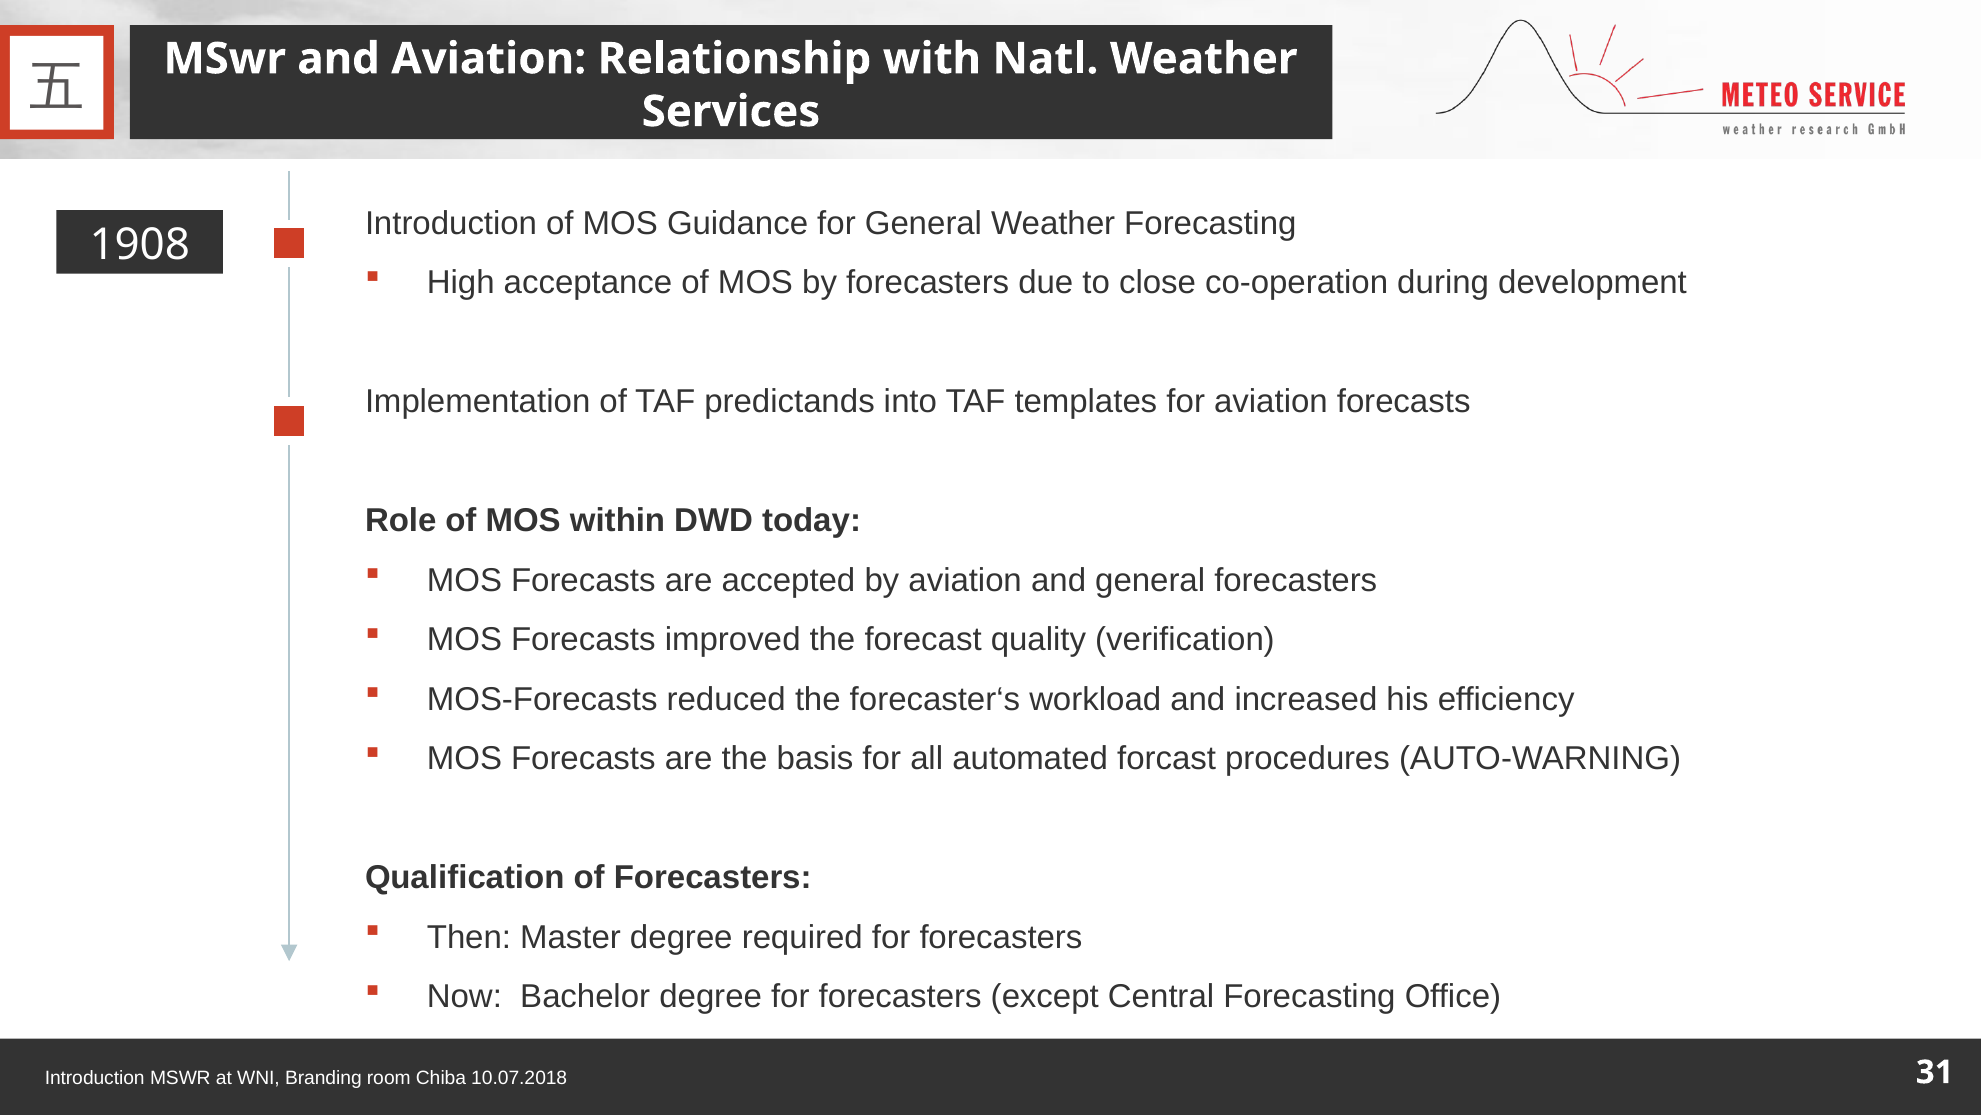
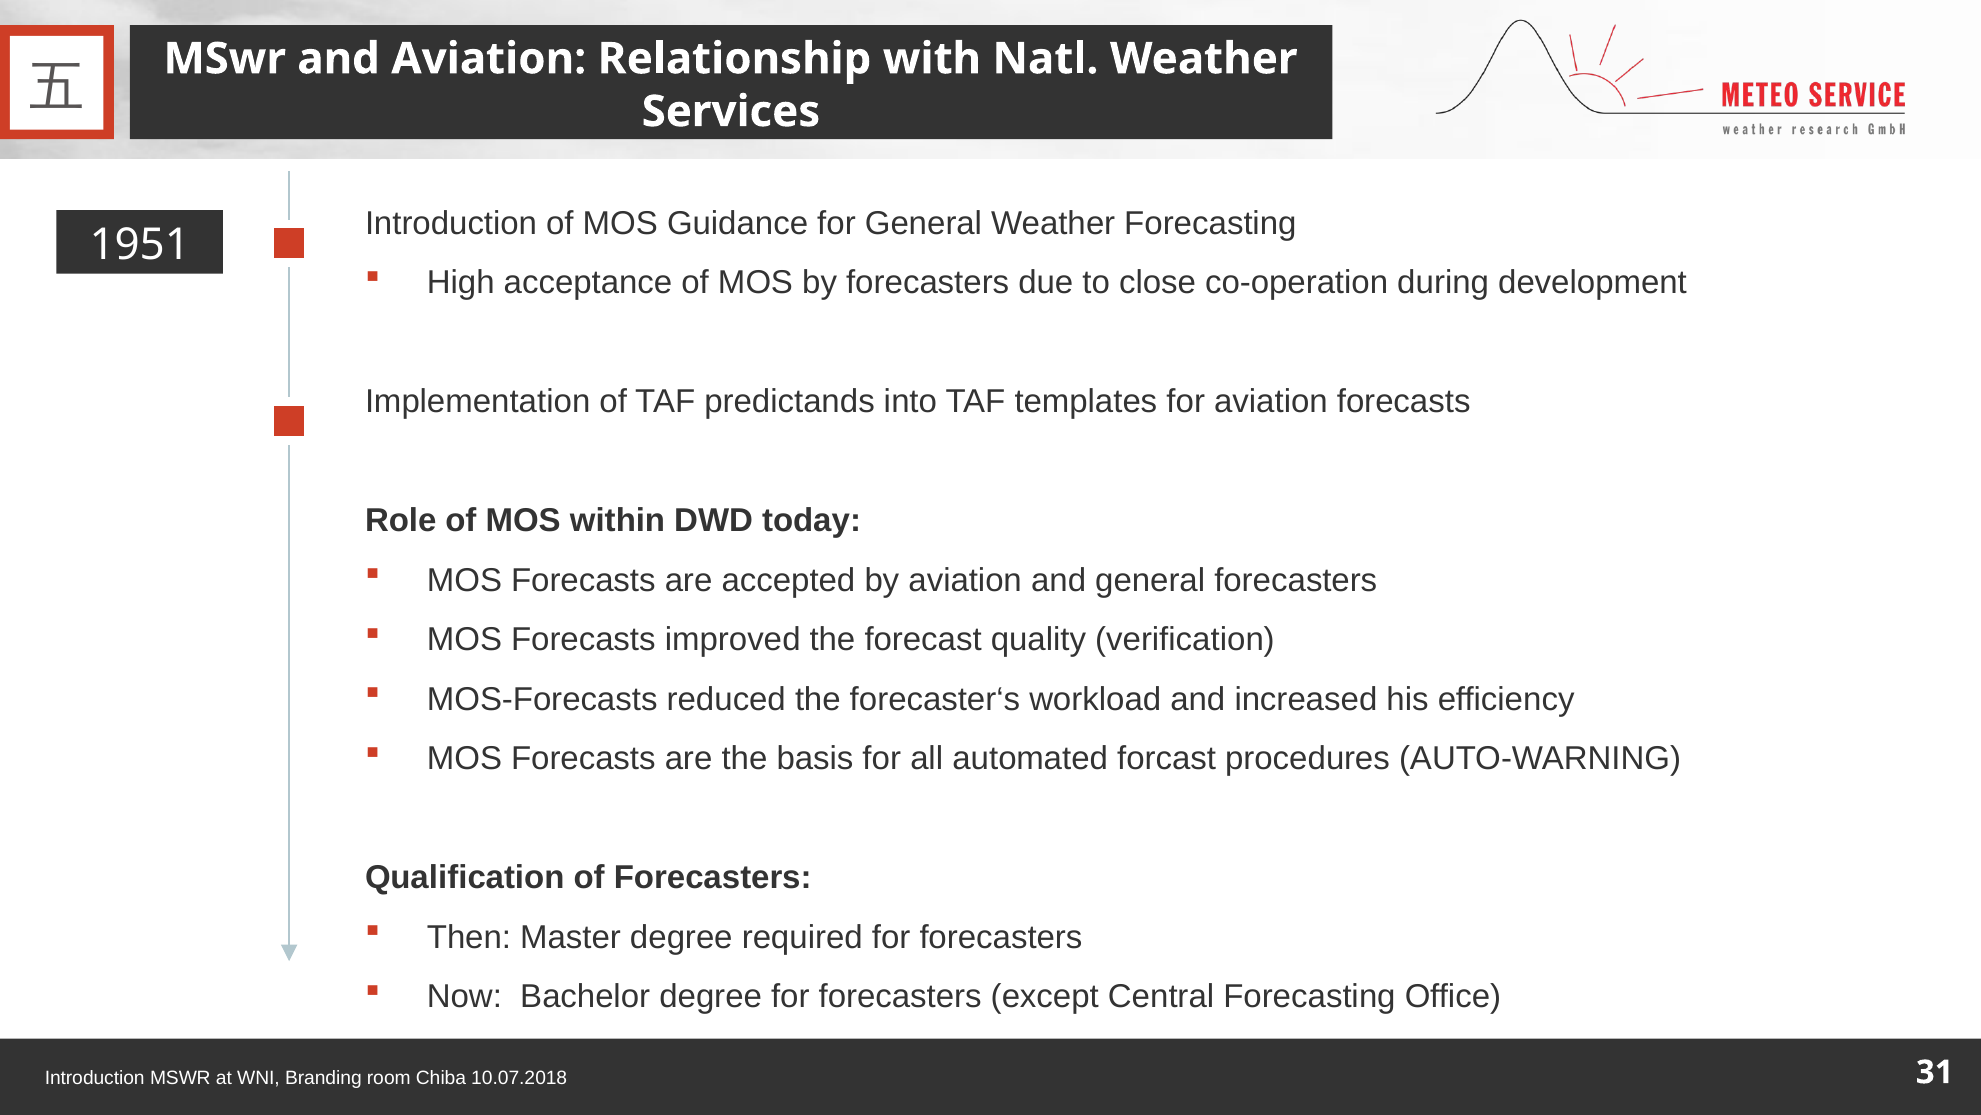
1908: 1908 -> 1951 (140, 245)
